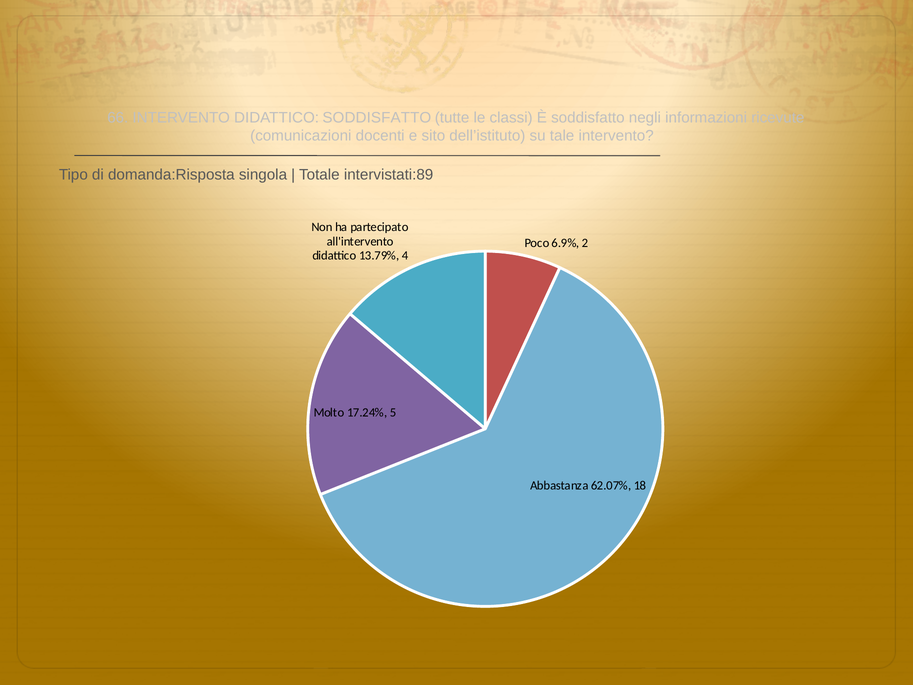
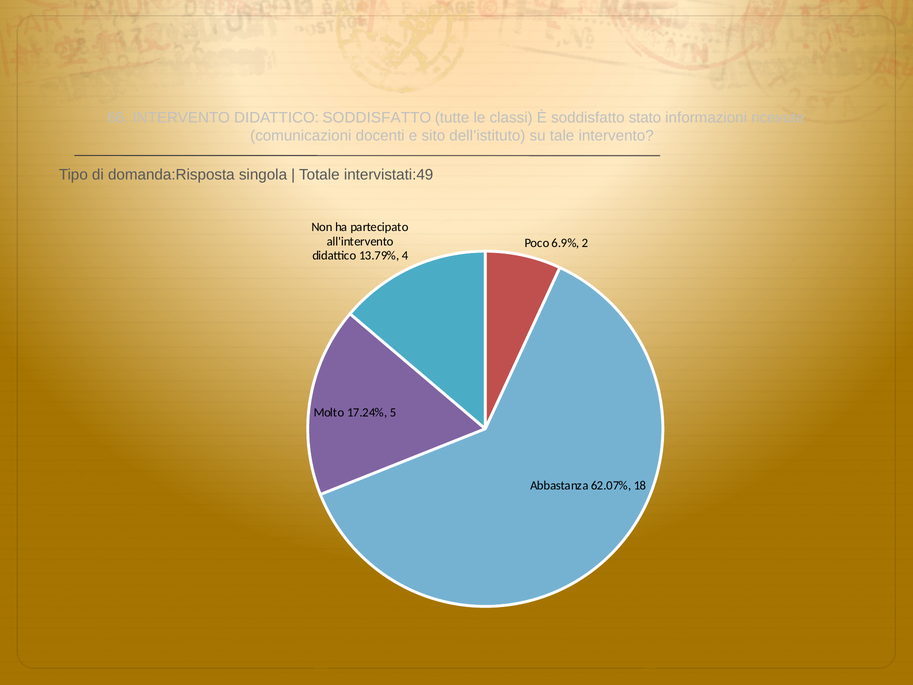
negli: negli -> stato (645, 117)
intervistati:89: intervistati:89 -> intervistati:49 (389, 175)
